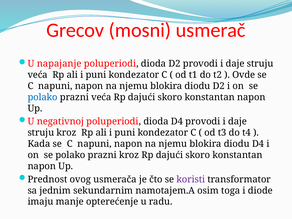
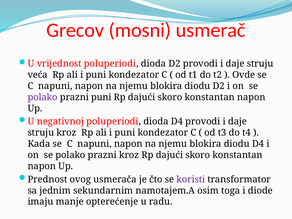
napajanje: napajanje -> vrijednost (59, 64)
polako colour: blue -> purple (43, 97)
prazni veća: veća -> puni (101, 97)
